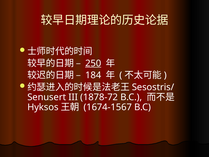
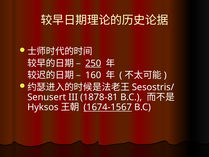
184: 184 -> 160 (93, 75)
1878-72: 1878-72 -> 1878-81 (99, 97)
1674-1567 underline: none -> present (108, 107)
